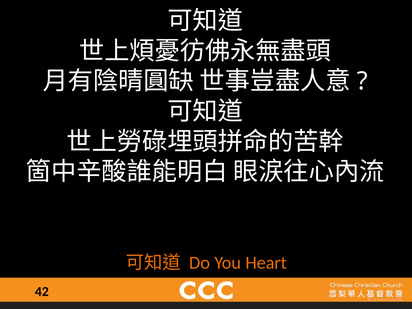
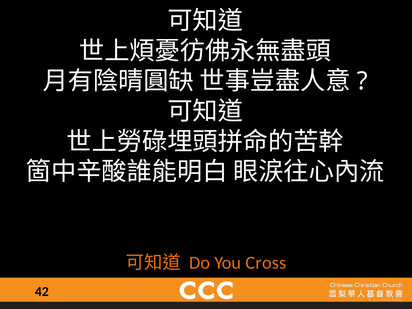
Heart: Heart -> Cross (266, 263)
